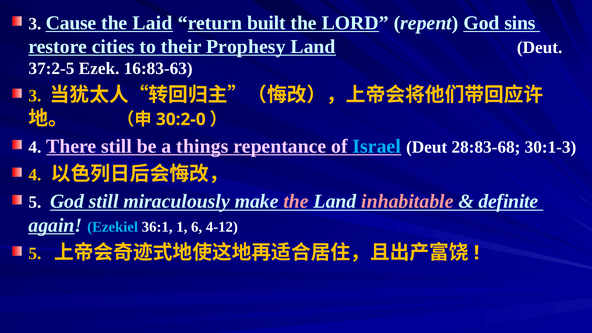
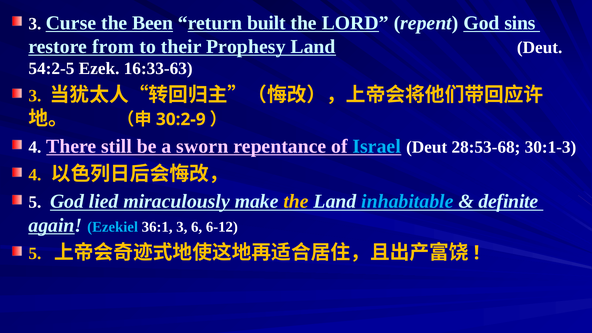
Cause: Cause -> Curse (71, 23)
Laid: Laid -> Been (153, 23)
cities: cities -> from (113, 47)
37:2-5: 37:2-5 -> 54:2-5 (51, 69)
16:83-63: 16:83-63 -> 16:33-63 (158, 69)
30:2-0: 30:2-0 -> 30:2-9 (181, 119)
things: things -> sworn (202, 146)
28:83-68: 28:83-68 -> 28:53-68 (486, 147)
God still: still -> lied (104, 201)
the colour: pink -> yellow (296, 201)
inhabitable colour: pink -> light blue (407, 201)
36:1 1: 1 -> 3 (182, 227)
4-12: 4-12 -> 6-12 (222, 227)
